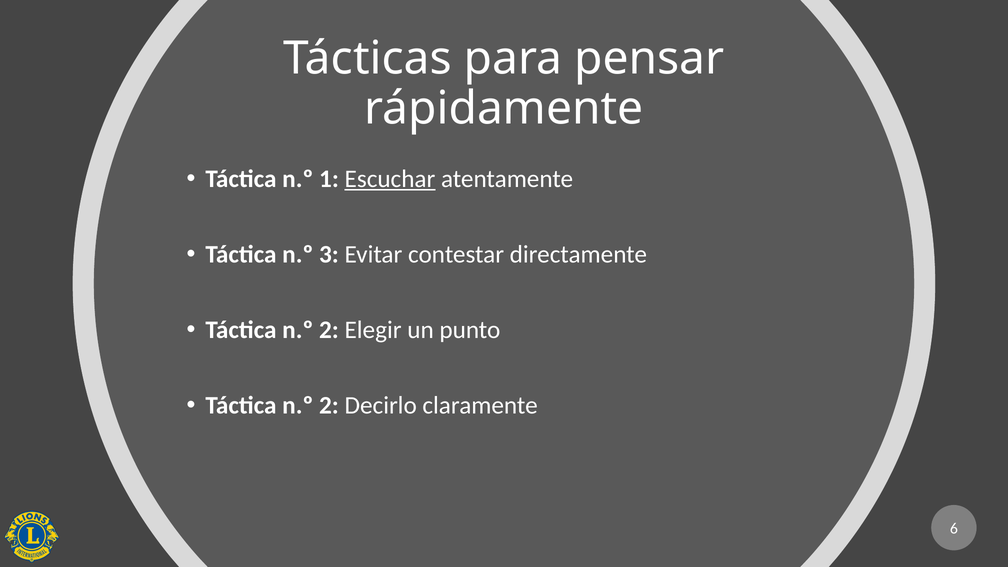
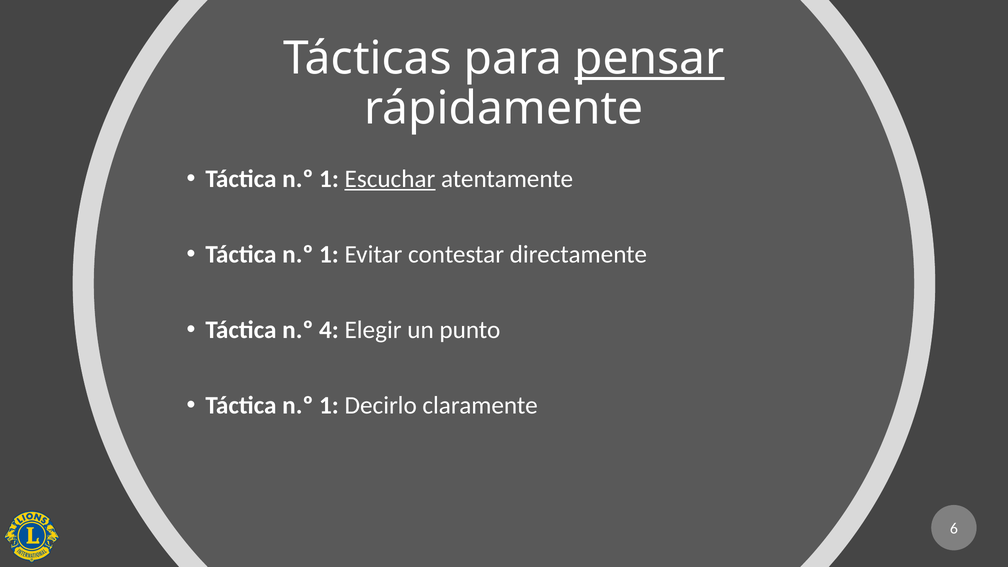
pensar underline: none -> present (649, 59)
3: 3 -> 1 (329, 254)
2: 2 -> 4 (329, 330)
2: 2 -> 1 (329, 405)
